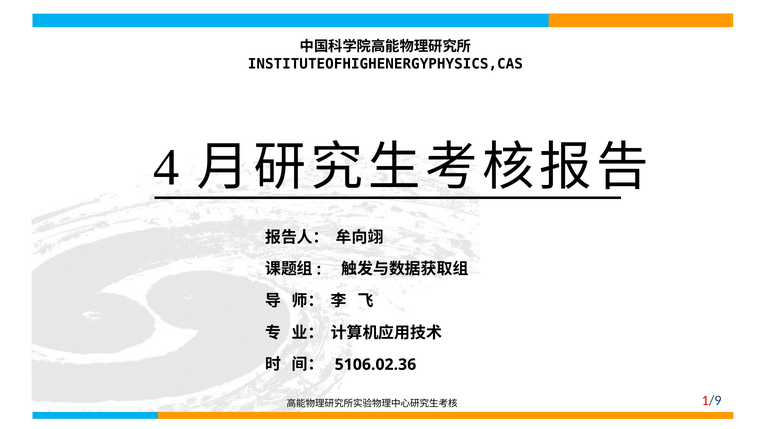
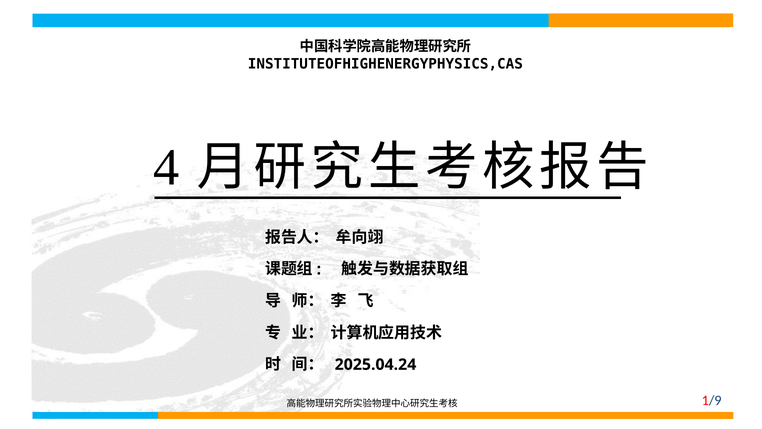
5106.02.36: 5106.02.36 -> 2025.04.24 (375, 364)
